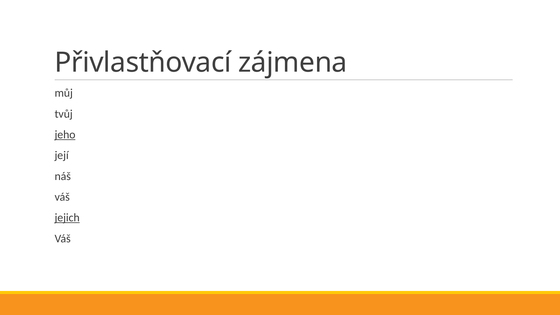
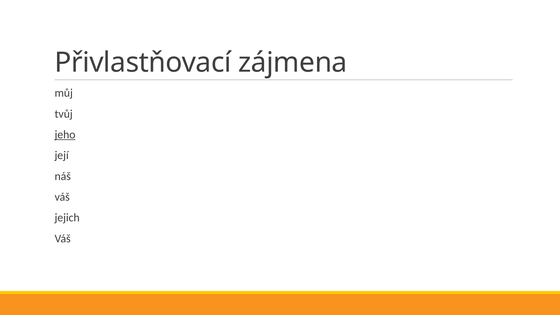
jejich underline: present -> none (67, 218)
